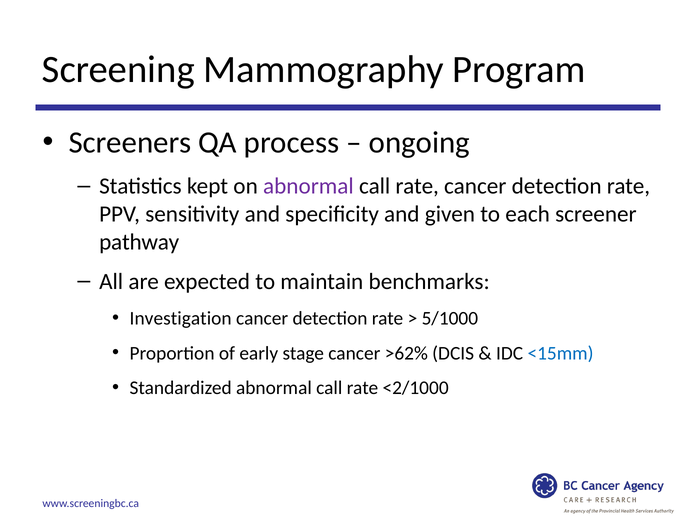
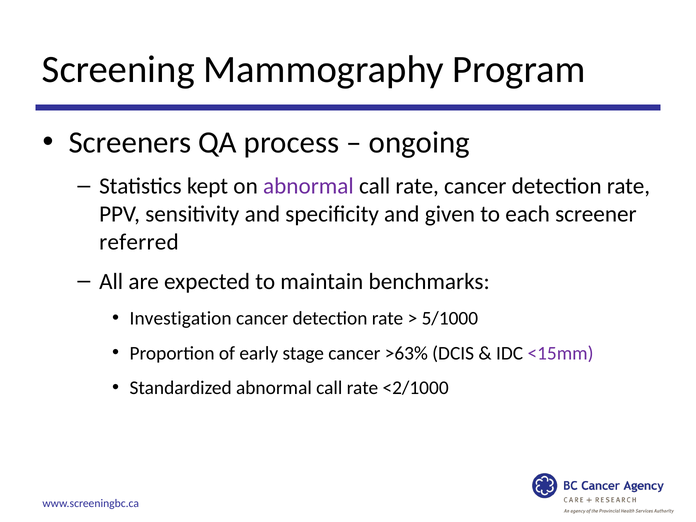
pathway: pathway -> referred (139, 242)
>62%: >62% -> >63% (406, 353)
<15mm colour: blue -> purple (561, 353)
